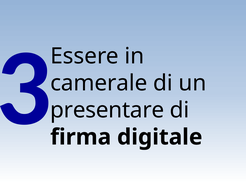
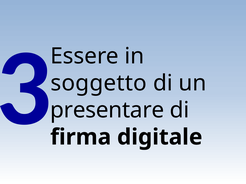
camerale: camerale -> soggetto (99, 83)
